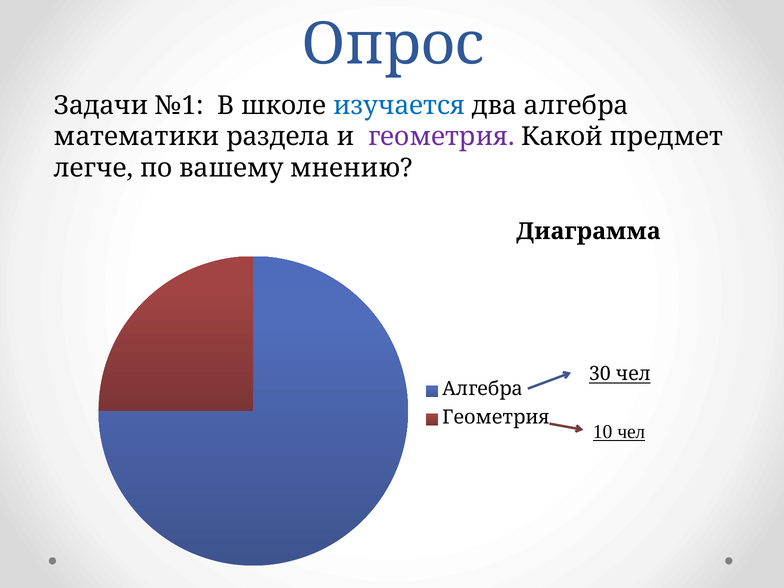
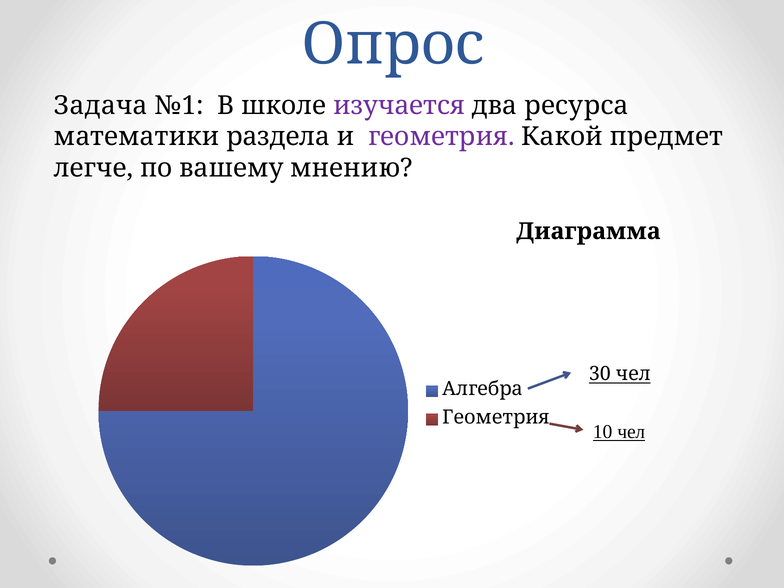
Задачи: Задачи -> Задача (101, 105)
изучается colour: blue -> purple (399, 105)
два алгебра: алгебра -> ресурса (576, 105)
